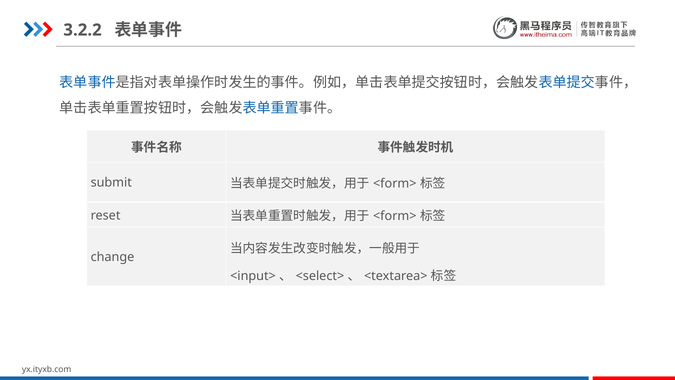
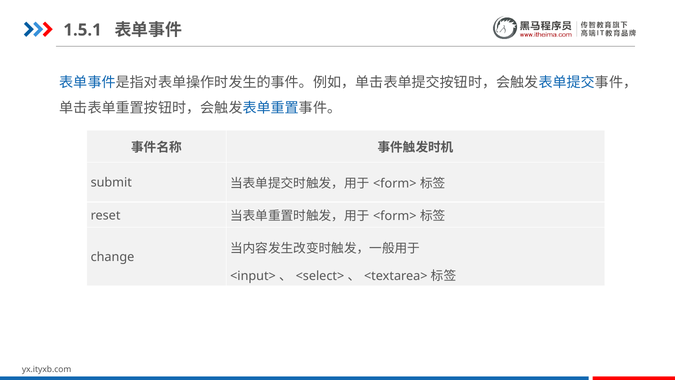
3.2.2: 3.2.2 -> 1.5.1 (83, 30)
